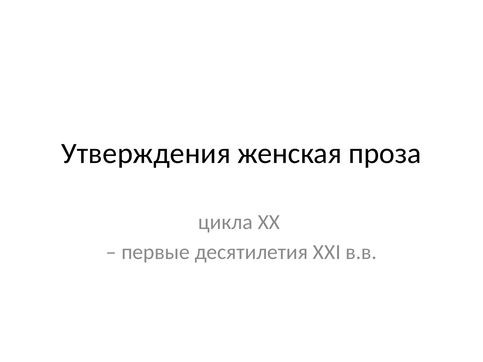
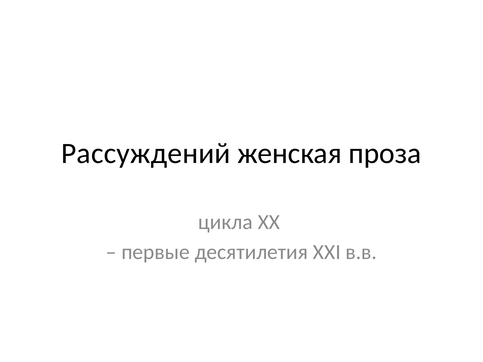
Утверждения: Утверждения -> Рассуждений (146, 153)
